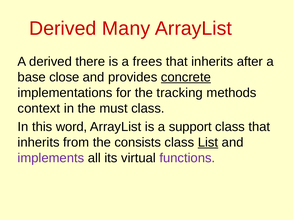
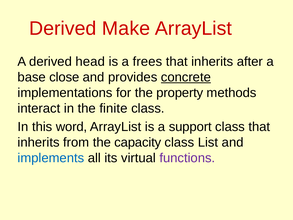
Many: Many -> Make (126, 28)
there: there -> head (90, 61)
tracking: tracking -> property (180, 93)
context: context -> interact (39, 108)
must: must -> finite (113, 108)
consists: consists -> capacity (138, 142)
List underline: present -> none (208, 142)
implements colour: purple -> blue (51, 158)
